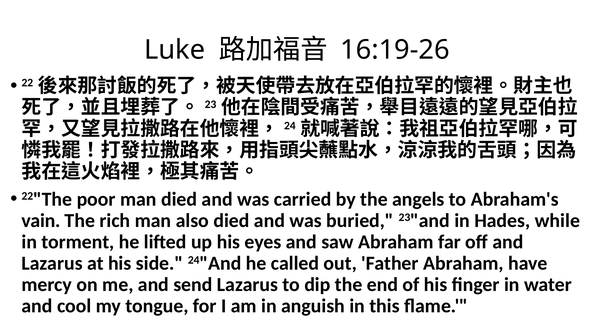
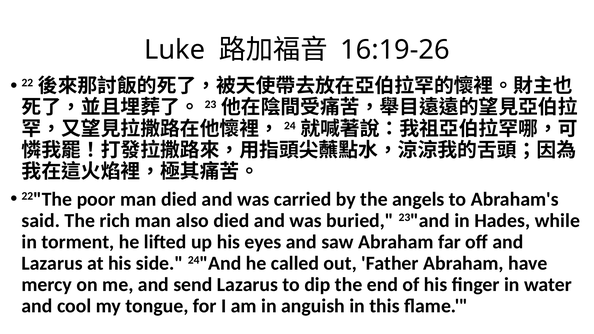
vain: vain -> said (41, 221)
